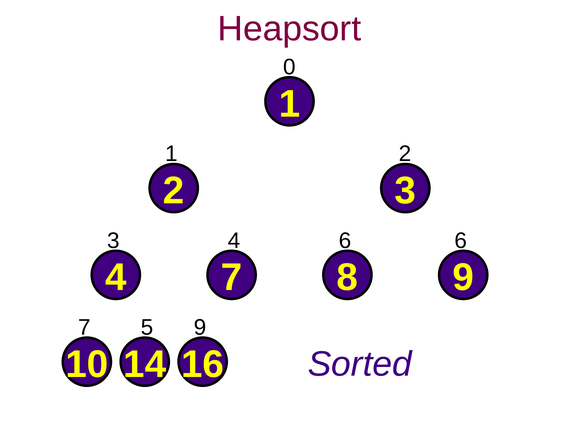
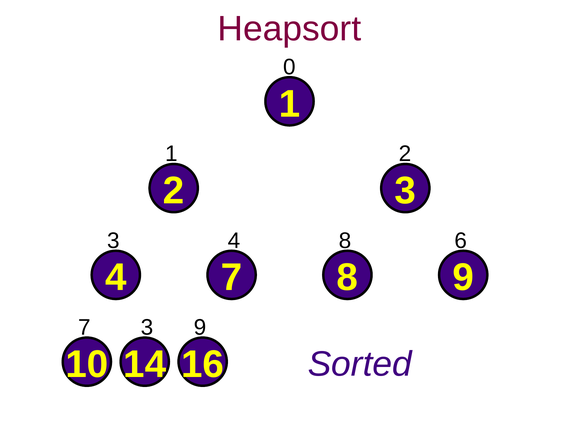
4 6: 6 -> 8 (345, 241)
7 5: 5 -> 3 (147, 328)
